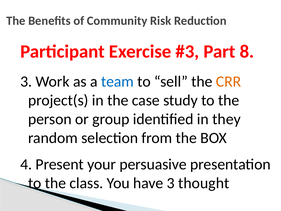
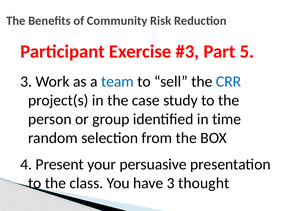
8: 8 -> 5 (247, 51)
CRR colour: orange -> blue (229, 81)
they: they -> time (227, 119)
